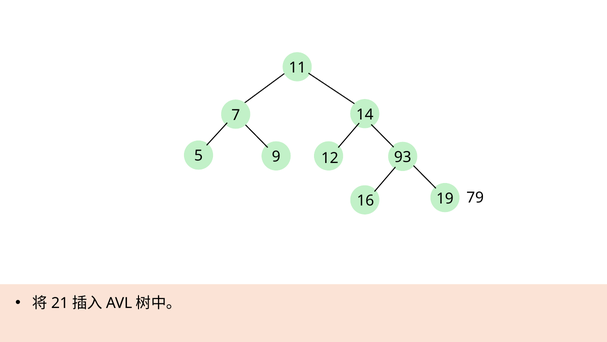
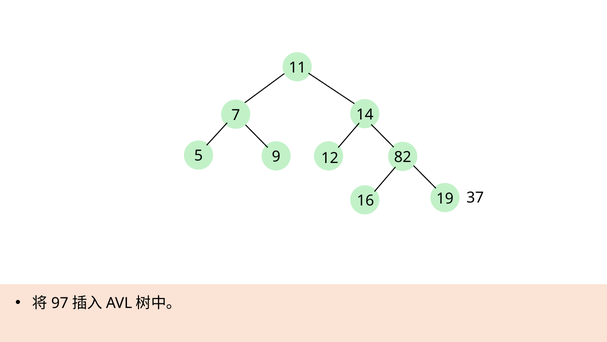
93: 93 -> 82 (403, 157)
79: 79 -> 37 (475, 197)
21: 21 -> 97 (60, 303)
